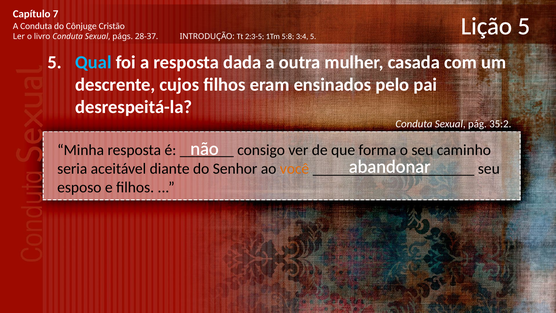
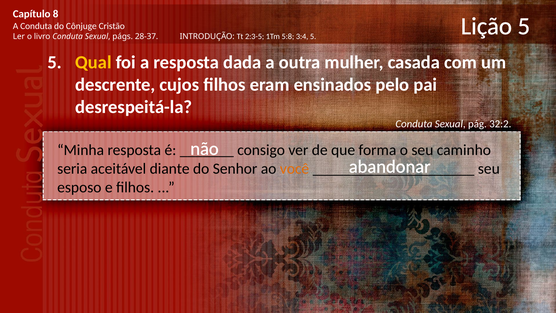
7: 7 -> 8 (56, 14)
Qual colour: light blue -> yellow (93, 62)
35:2: 35:2 -> 32:2 (500, 124)
